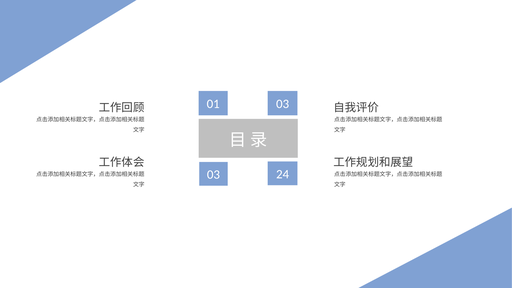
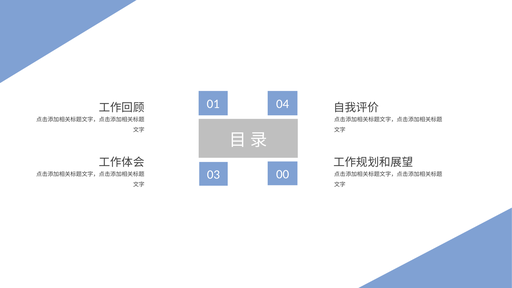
01 03: 03 -> 04 (283, 104)
24: 24 -> 00 (283, 174)
